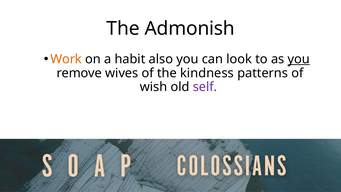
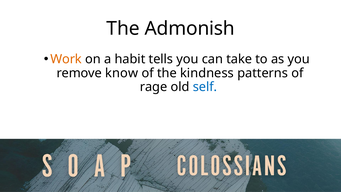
also: also -> tells (161, 59)
look: look -> take (239, 59)
you underline: present -> none (299, 59)
wives: wives -> know (122, 73)
wish: wish -> rage (154, 87)
self colour: purple -> blue (205, 87)
